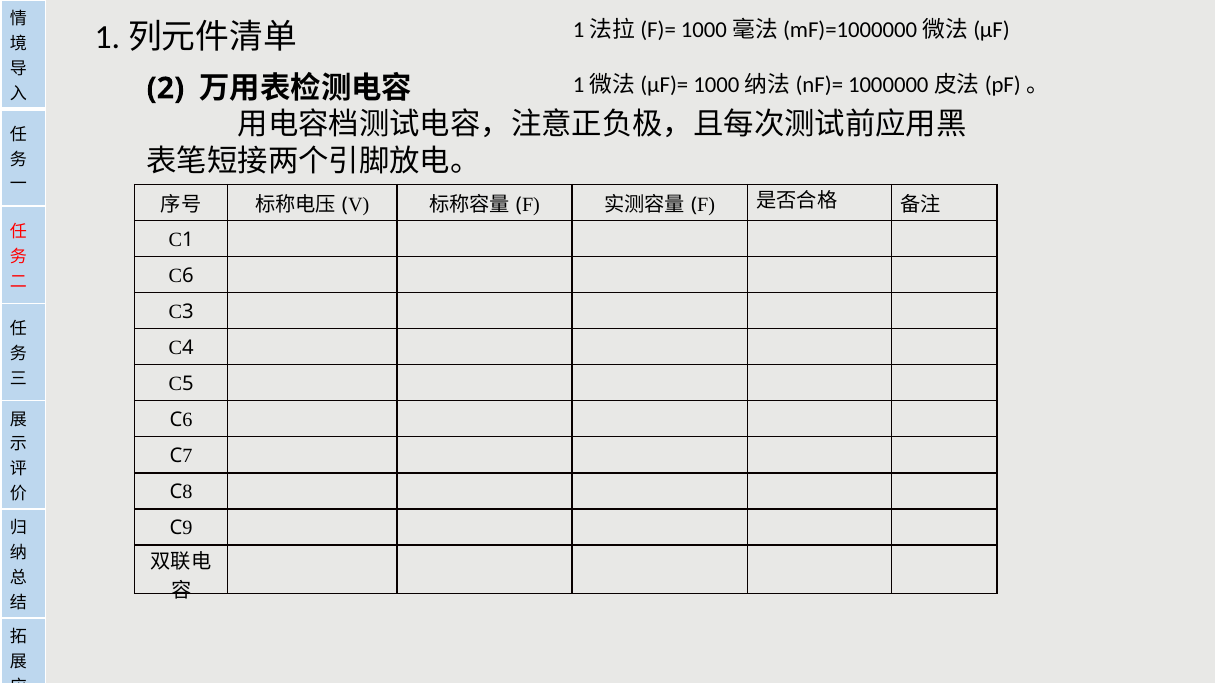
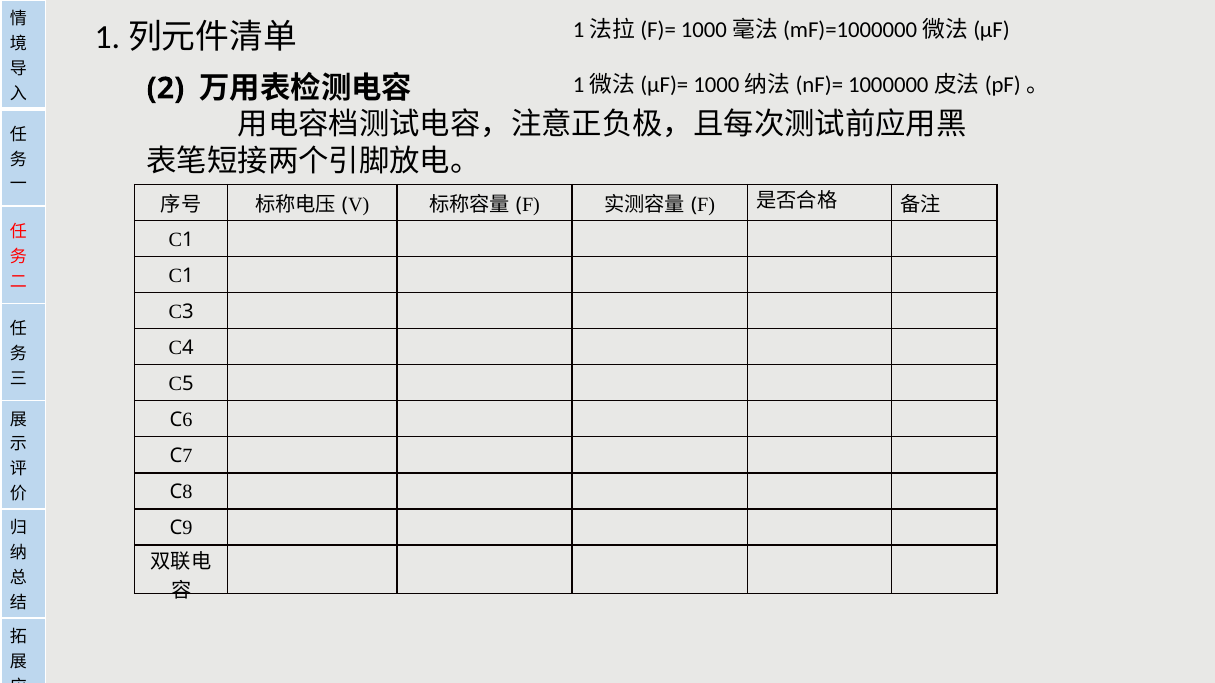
6: 6 -> 1 (188, 276)
